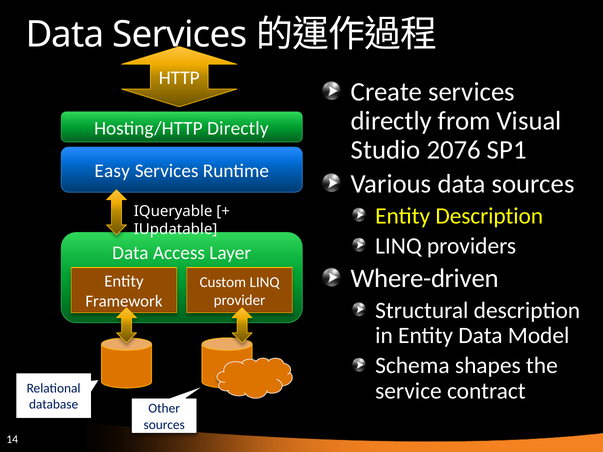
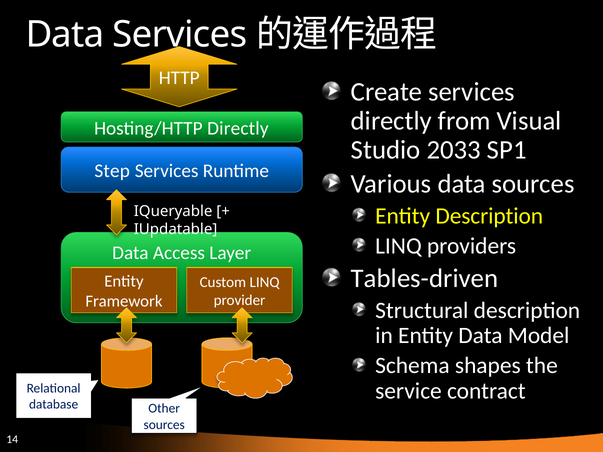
2076: 2076 -> 2033 (454, 150)
Easy: Easy -> Step (112, 171)
Where-driven: Where-driven -> Tables-driven (425, 279)
